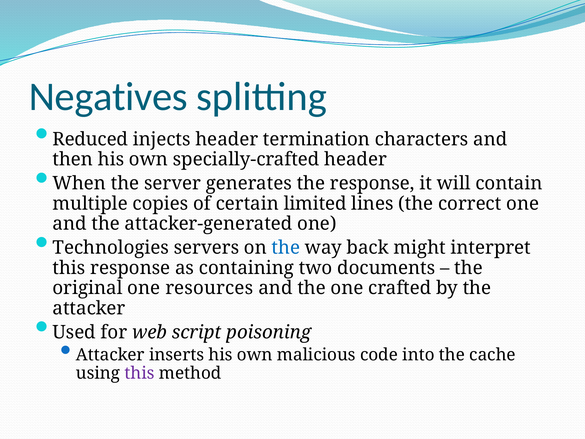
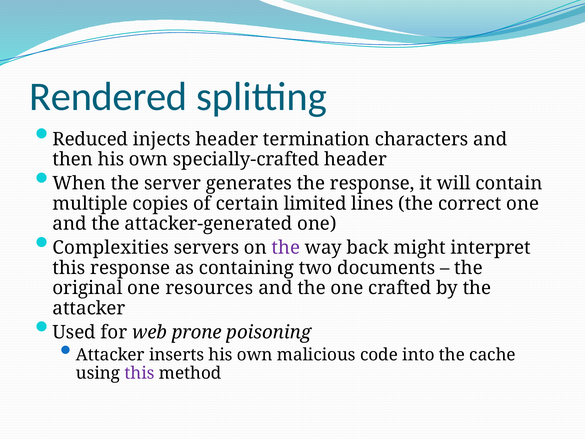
Negatives: Negatives -> Rendered (108, 97)
Technologies: Technologies -> Complexities (111, 248)
the colour: blue -> purple (286, 248)
script: script -> prone (197, 332)
